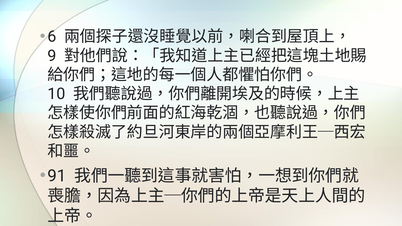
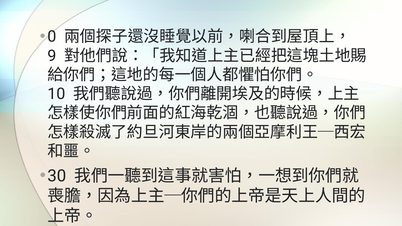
6: 6 -> 0 (52, 37)
91: 91 -> 30 (57, 176)
